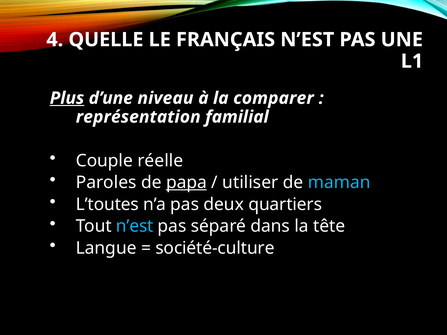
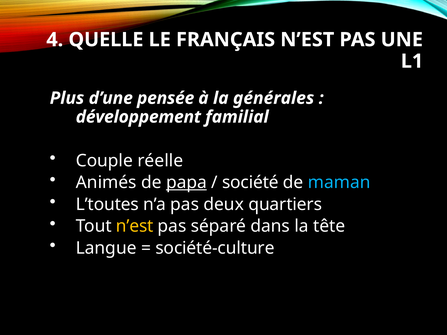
Plus underline: present -> none (67, 98)
niveau: niveau -> pensée (166, 98)
comparer: comparer -> générales (274, 98)
représentation: représentation -> développement (138, 117)
Paroles: Paroles -> Animés (106, 183)
utiliser: utiliser -> société (250, 183)
n’est colour: light blue -> yellow (135, 226)
